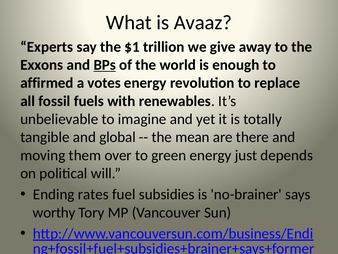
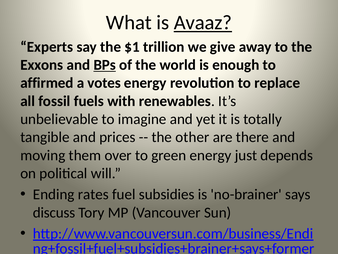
Avaaz underline: none -> present (203, 23)
global: global -> prices (117, 137)
mean: mean -> other (192, 137)
worthy: worthy -> discuss (54, 212)
